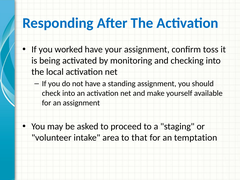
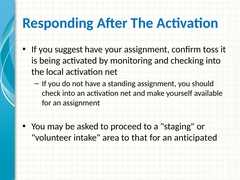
worked: worked -> suggest (69, 49)
temptation: temptation -> anticipated (196, 138)
